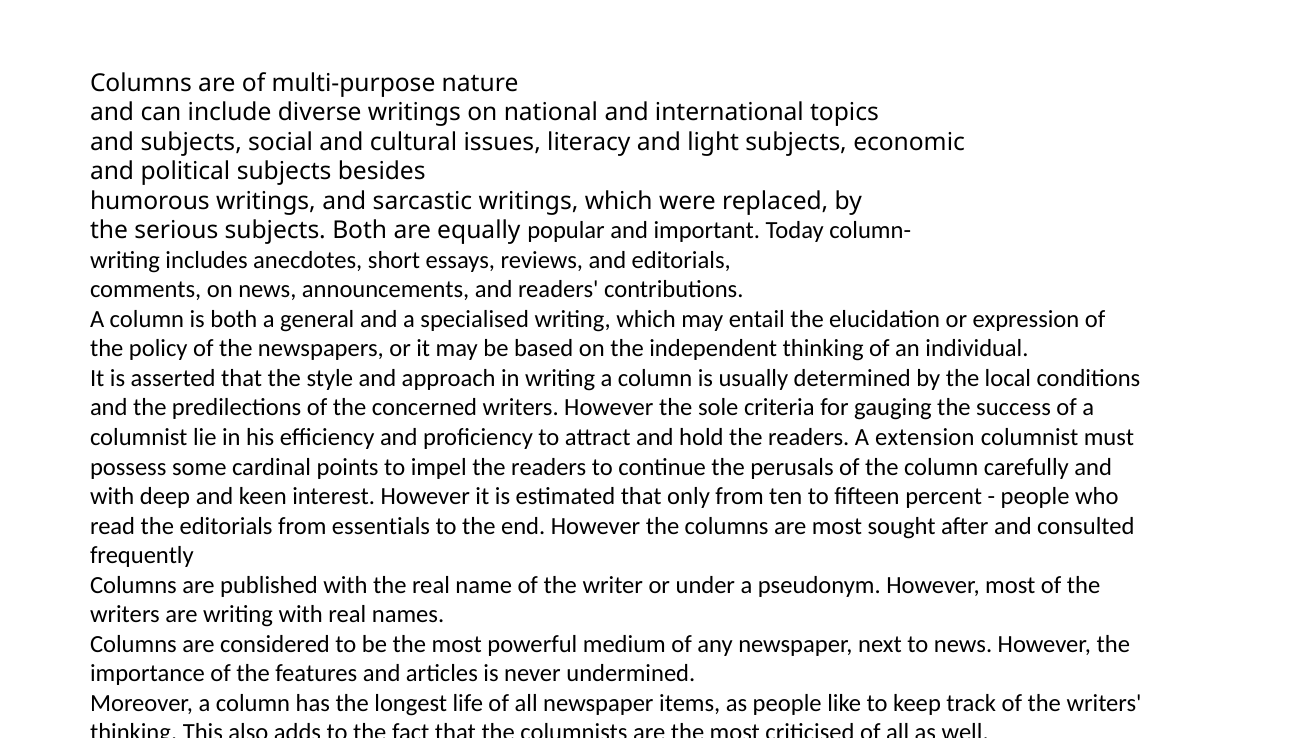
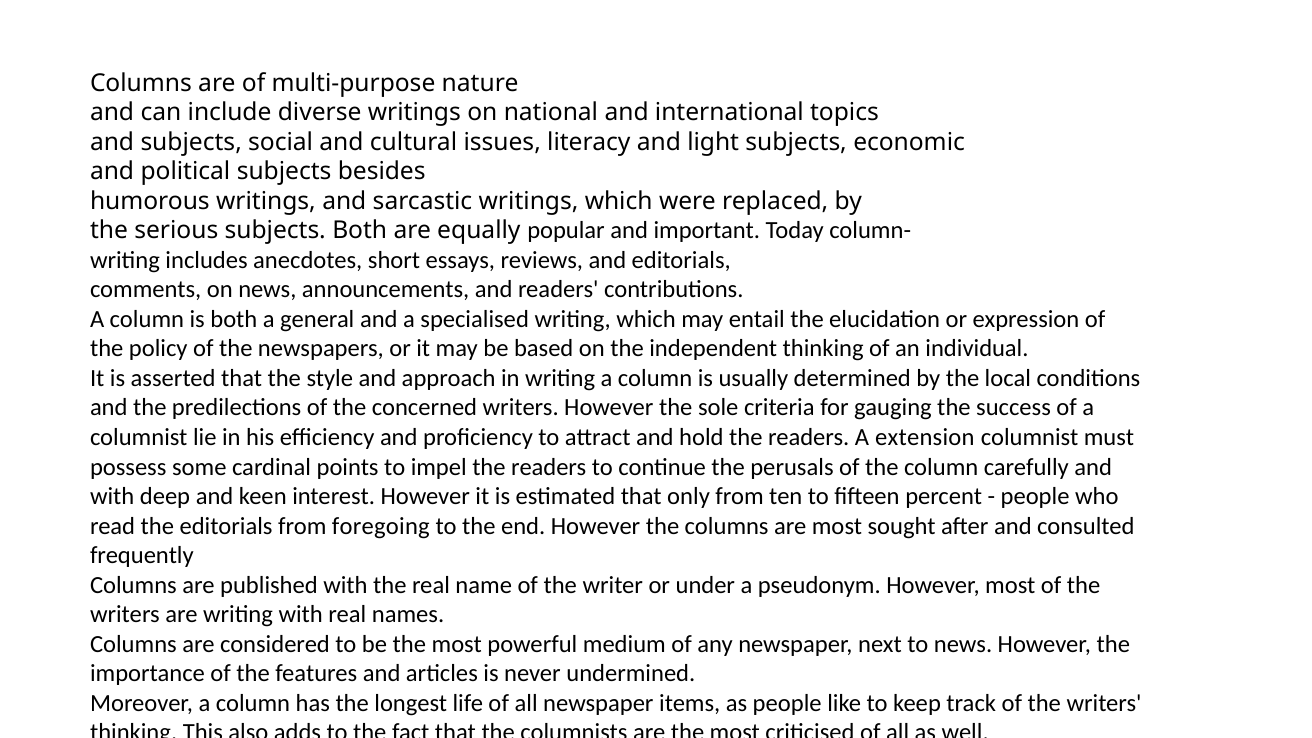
essentials: essentials -> foregoing (381, 526)
